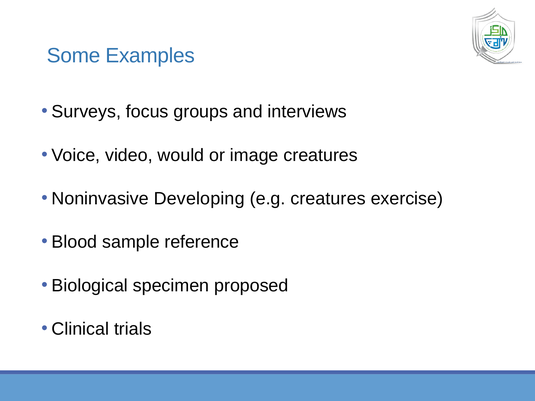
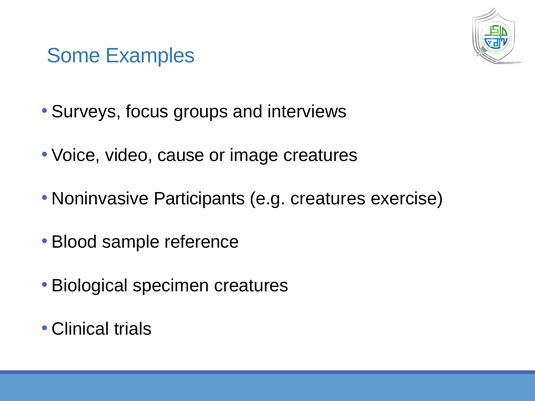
would: would -> cause (181, 155)
Developing: Developing -> Participants (199, 199)
specimen proposed: proposed -> creatures (251, 286)
